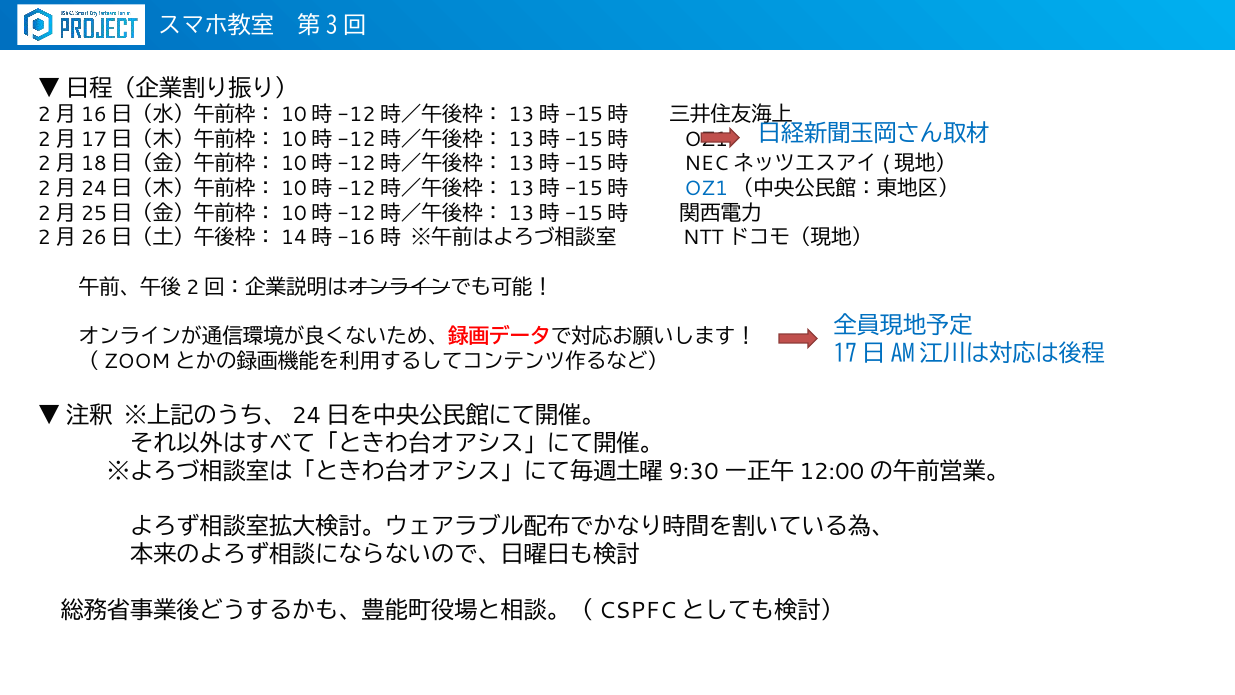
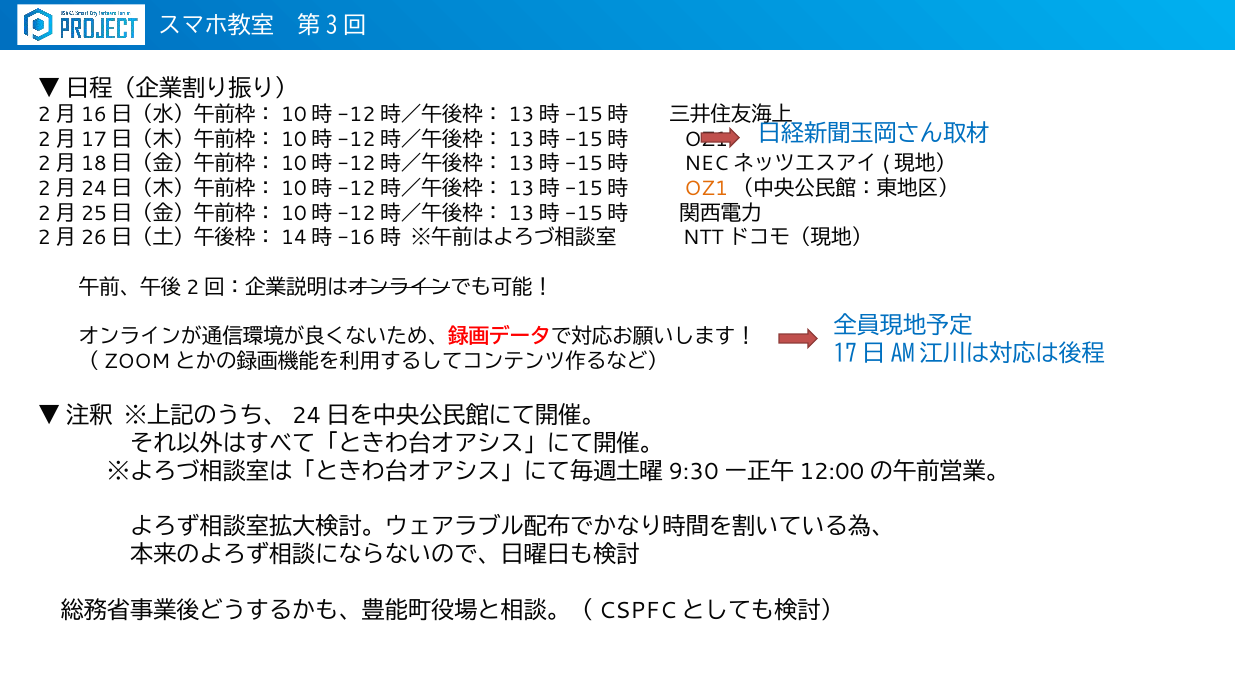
OZ1 colour: blue -> orange (706, 189)
